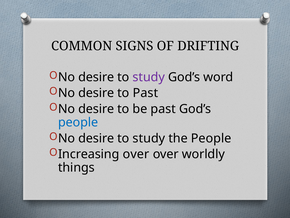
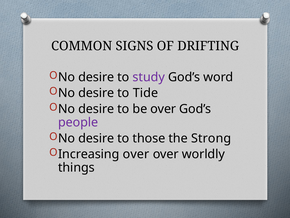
to Past: Past -> Tide (145, 93)
be past: past -> over (163, 109)
people colour: blue -> purple (78, 122)
study: study -> those (149, 138)
the People: People -> Strong (211, 138)
